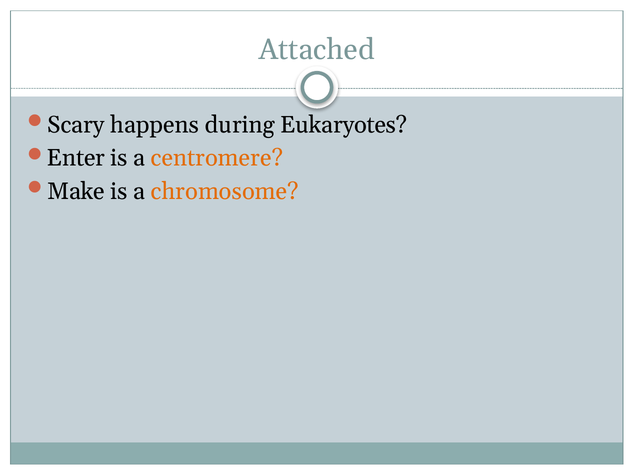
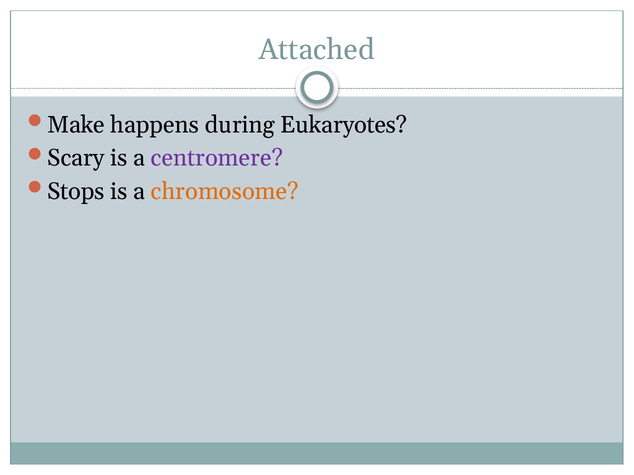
Scary: Scary -> Make (76, 125)
Enter: Enter -> Scary (76, 158)
centromere colour: orange -> purple (217, 158)
Make: Make -> Stops (76, 192)
